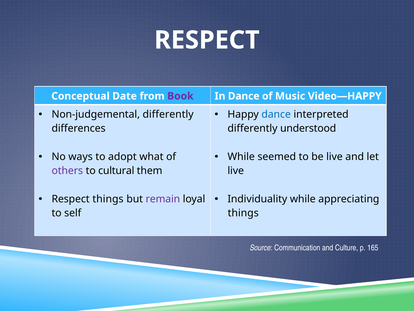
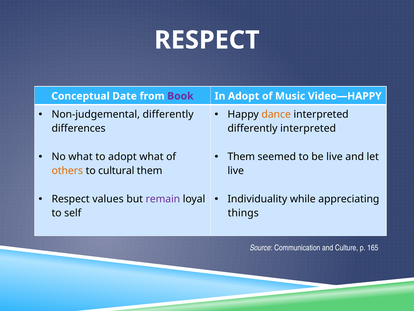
In Dance: Dance -> Adopt (244, 96)
dance colour: blue -> orange (276, 114)
differently understood: understood -> interpreted (308, 128)
No ways: ways -> what (81, 156)
While: While -> Them (241, 156)
others colour: purple -> orange (67, 171)
Respect things: things -> values (108, 199)
